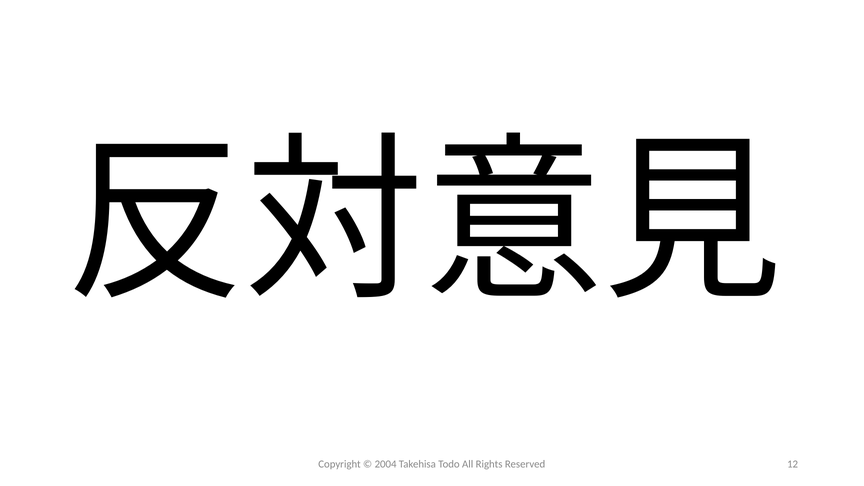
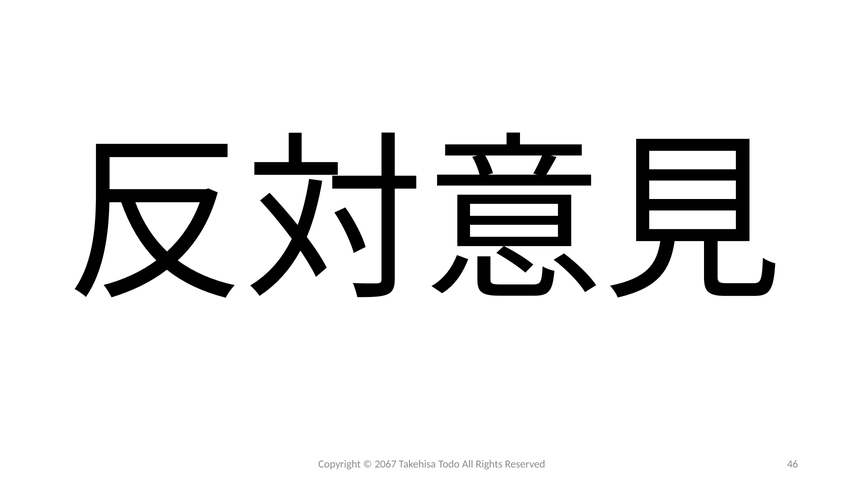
2004: 2004 -> 2067 (386, 464)
12: 12 -> 46 (793, 464)
